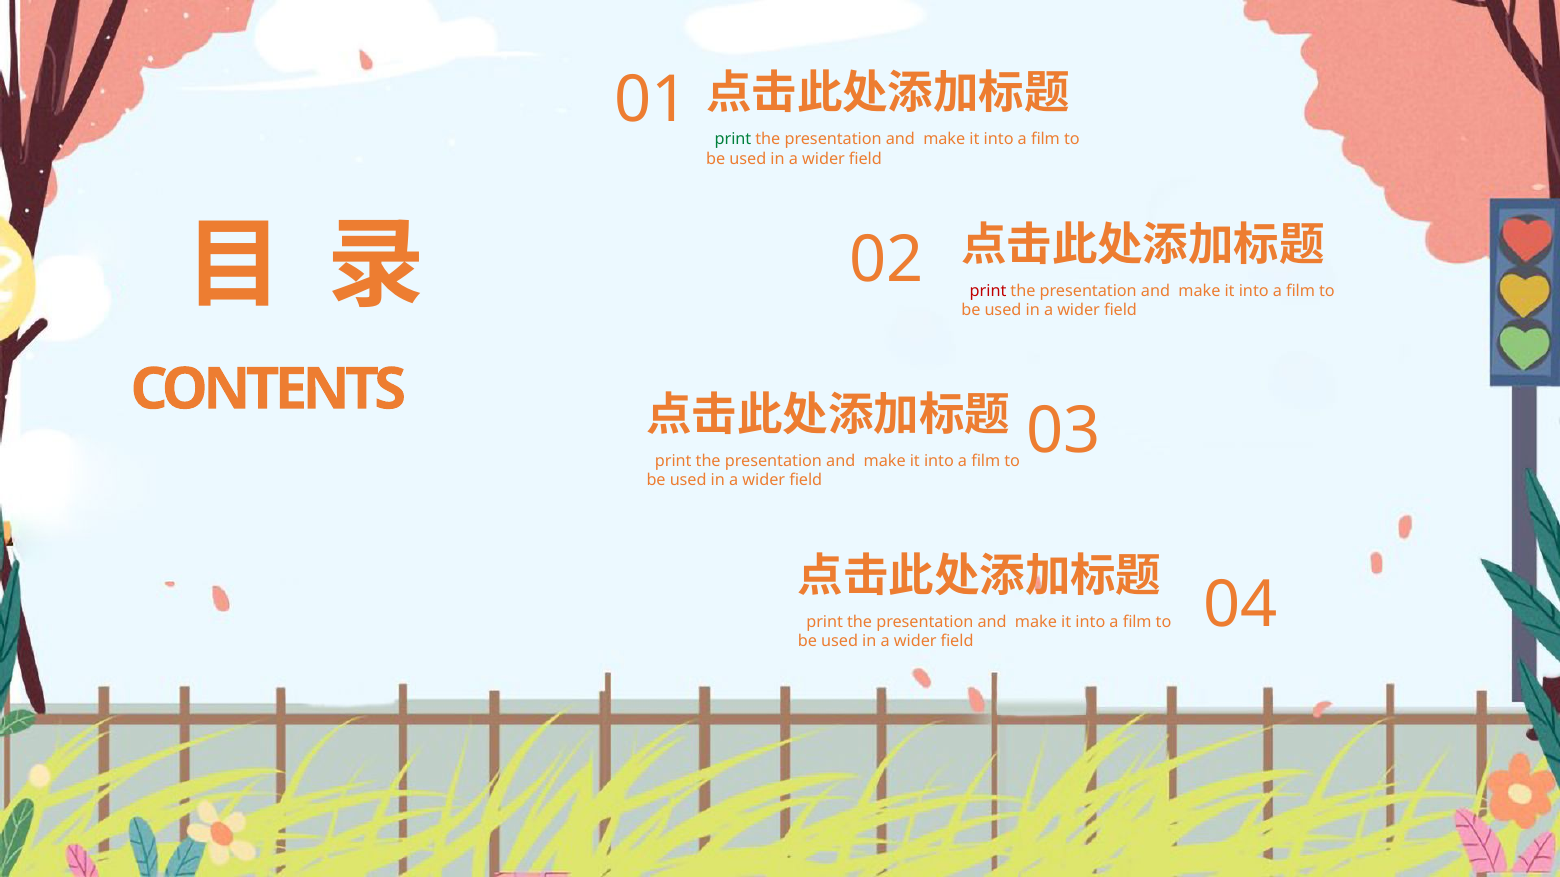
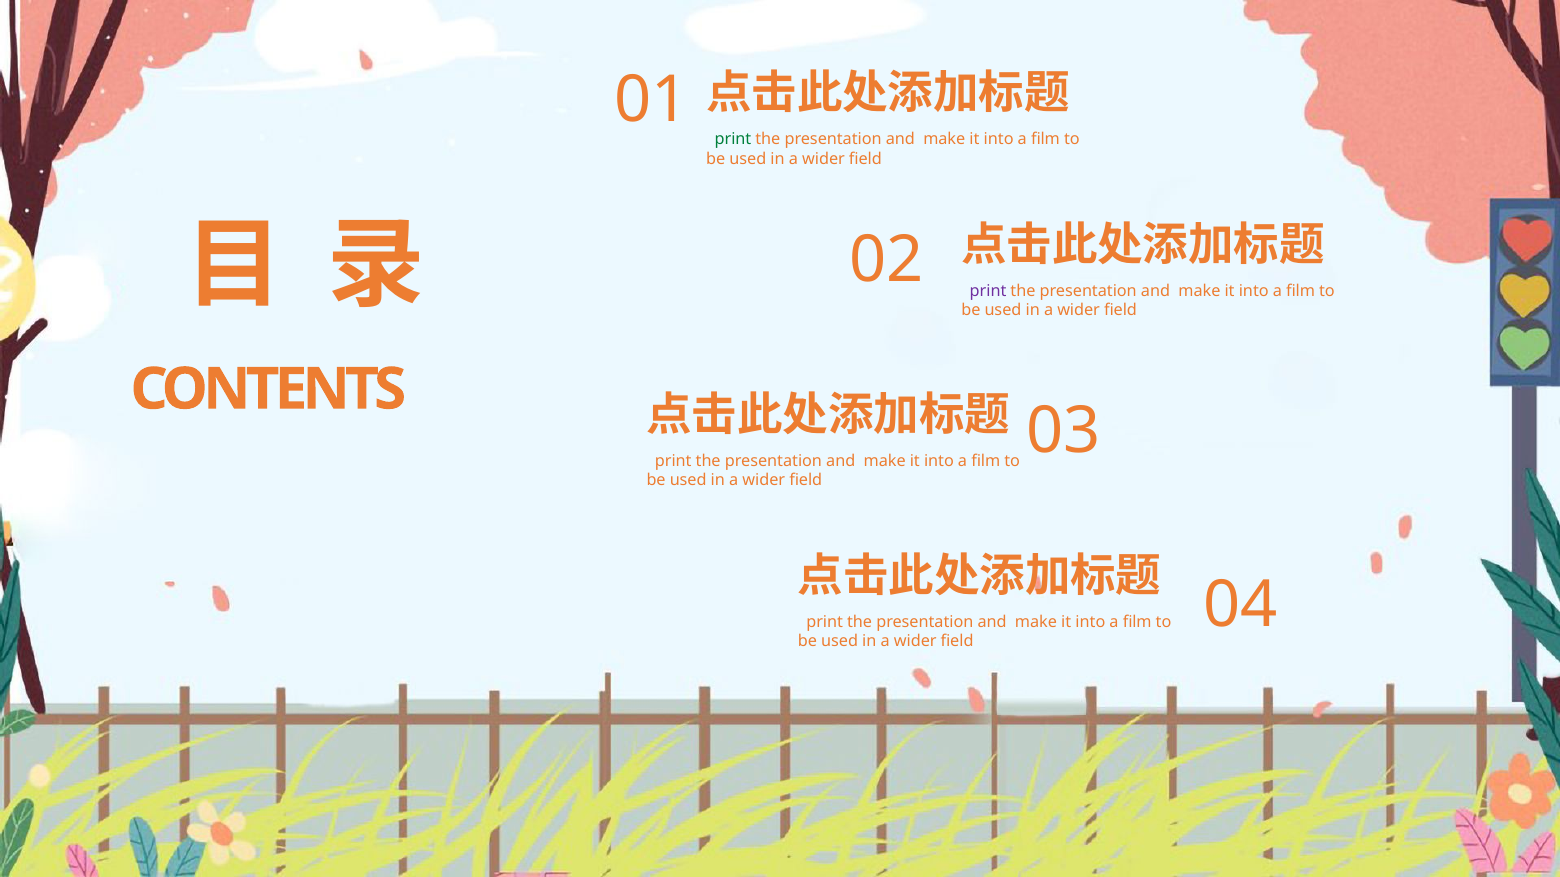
print colour: red -> purple (988, 291)
